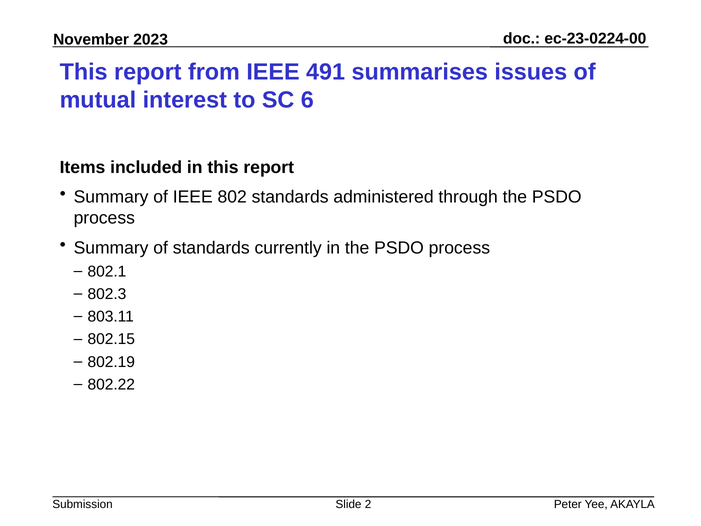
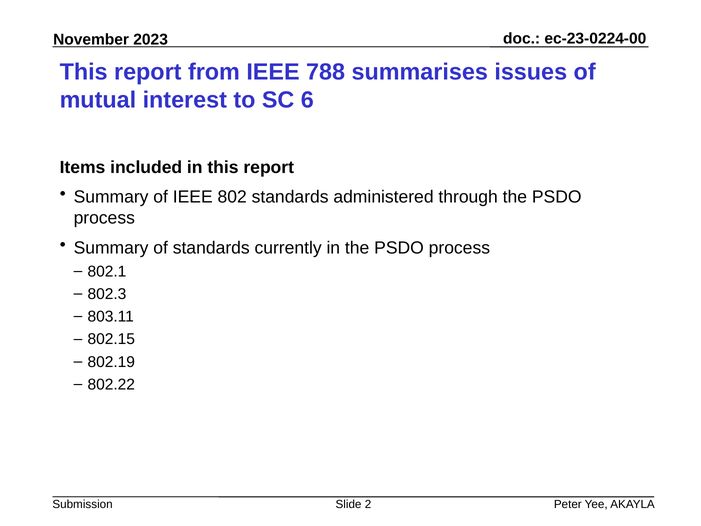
491: 491 -> 788 (326, 72)
